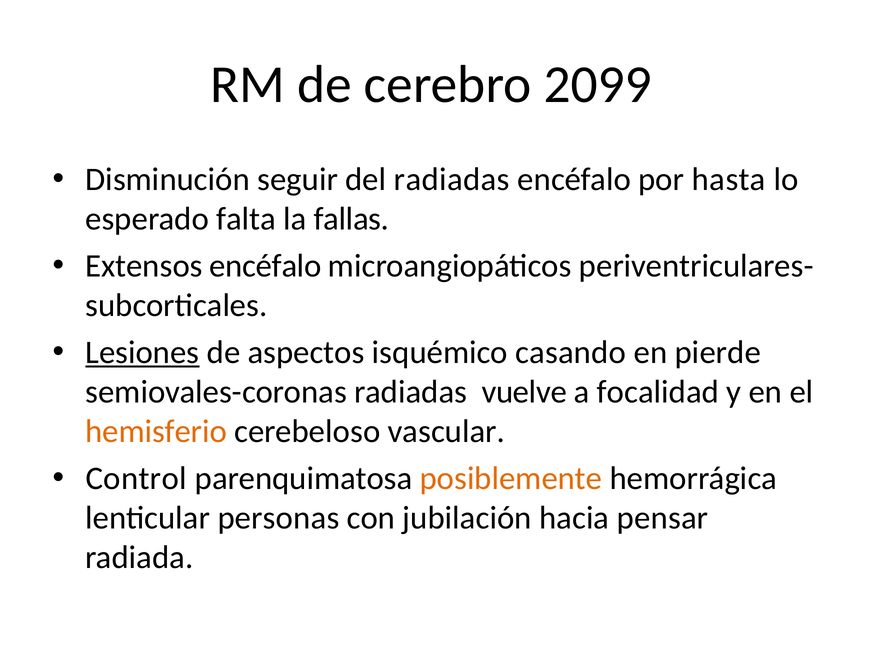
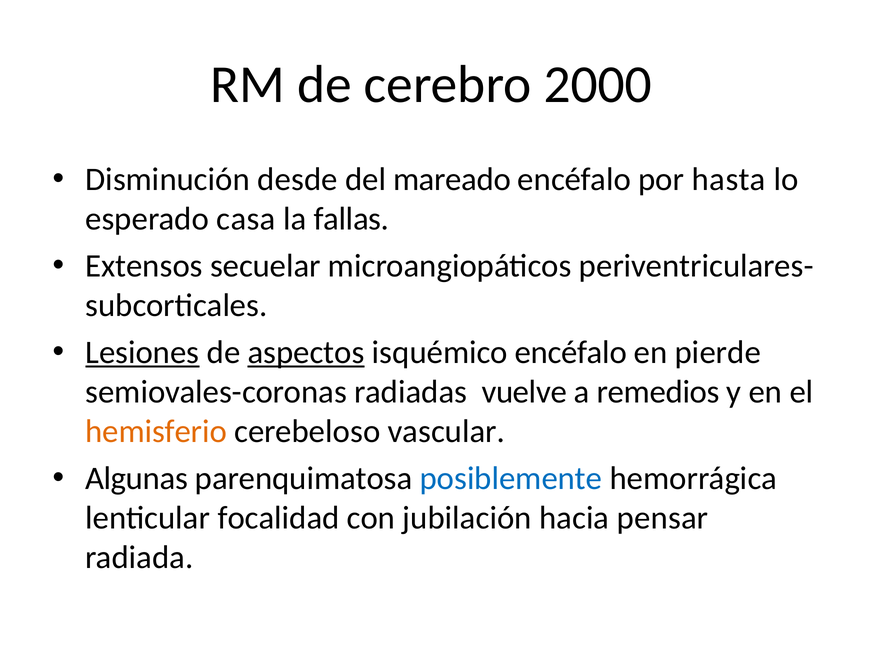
2099: 2099 -> 2000 (598, 85)
seguir: seguir -> desde (298, 179)
del radiadas: radiadas -> mareado (452, 179)
falta: falta -> casa (246, 219)
Extensos encéfalo: encéfalo -> secuelar (265, 266)
aspectos underline: none -> present (306, 353)
isquémico casando: casando -> encéfalo (571, 353)
focalidad: focalidad -> remedios (658, 392)
Control: Control -> Algunas (137, 479)
posiblemente colour: orange -> blue (511, 479)
personas: personas -> focalidad (279, 518)
